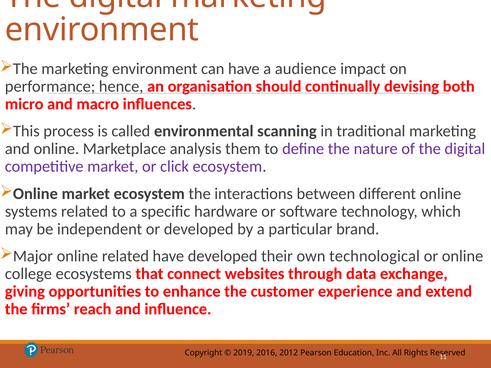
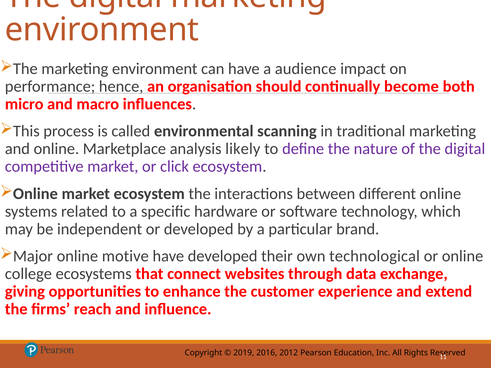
devising: devising -> become (411, 86)
them: them -> likely (243, 149)
online related: related -> motive (125, 256)
